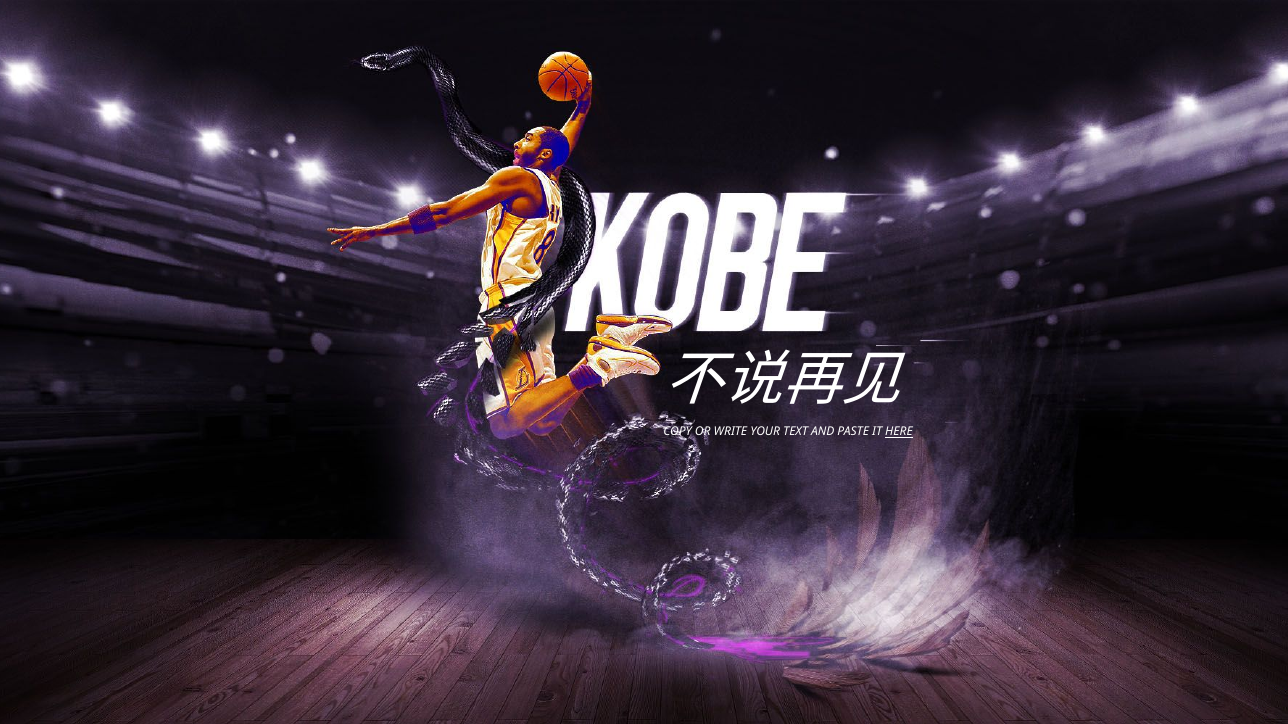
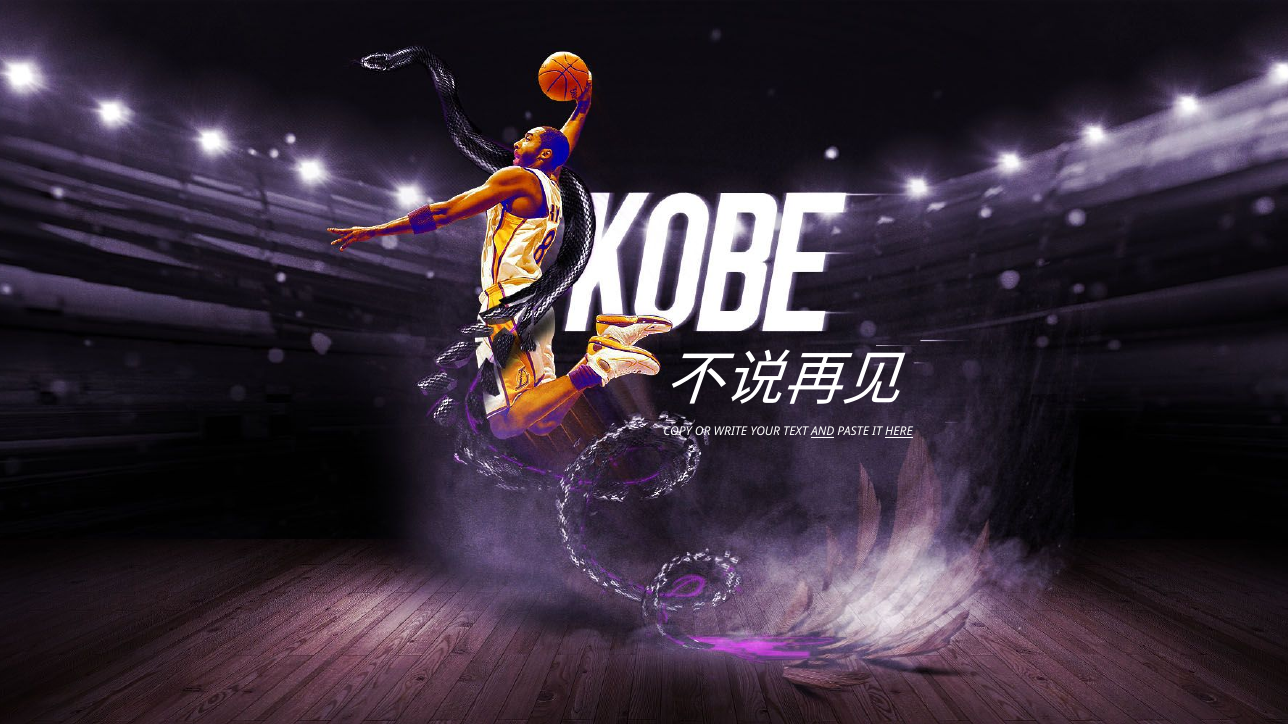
AND underline: none -> present (823, 432)
